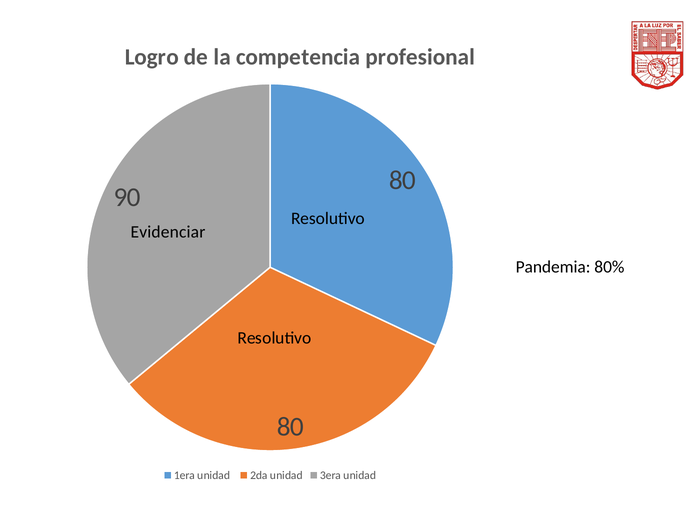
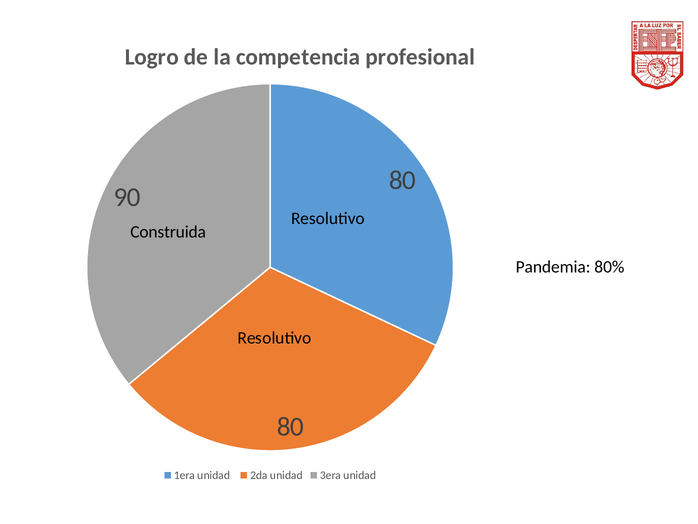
Evidenciar: Evidenciar -> Construida (168, 232)
